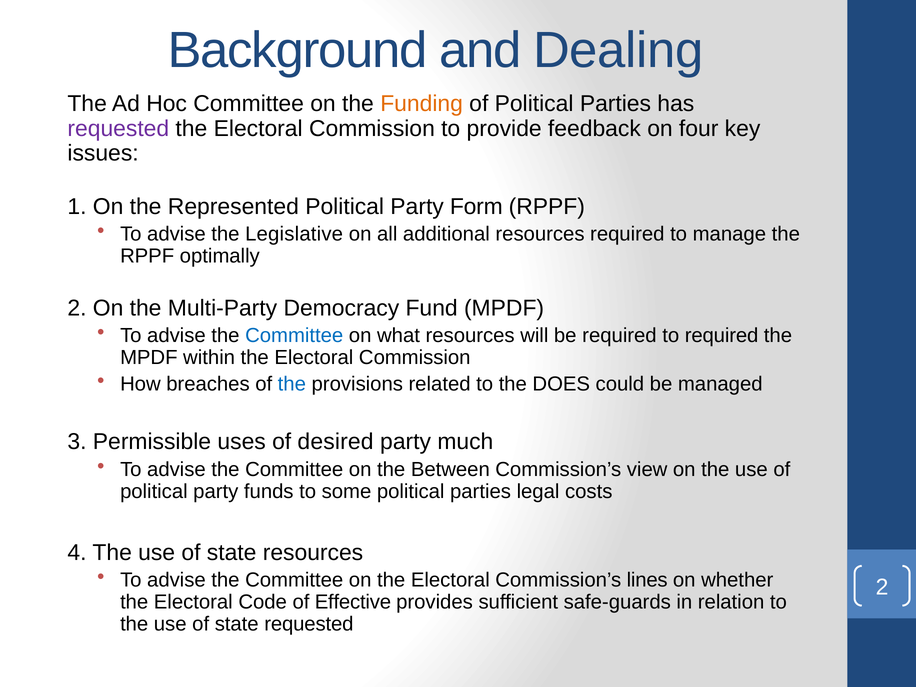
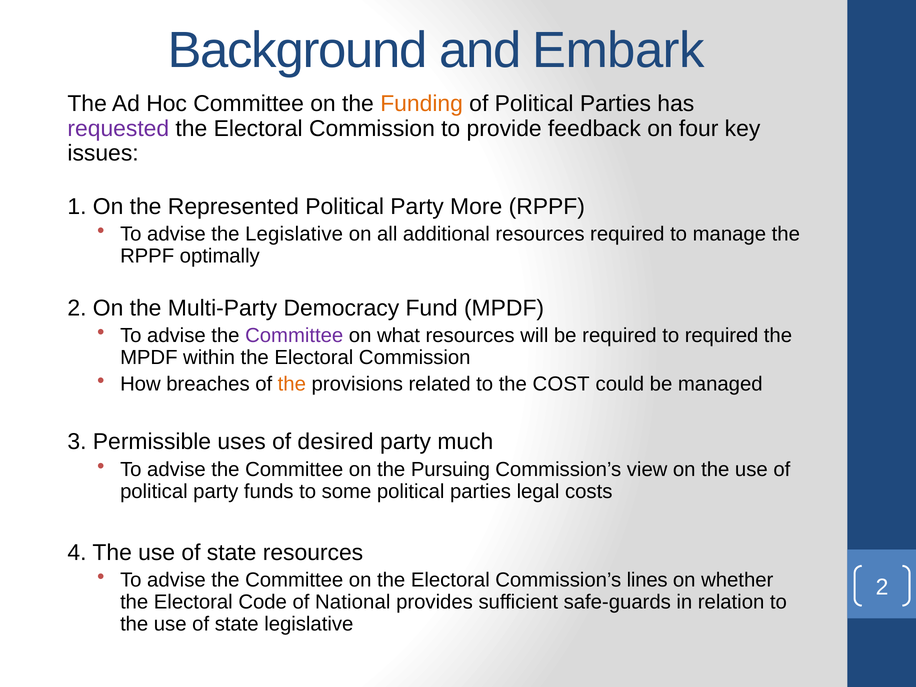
Dealing: Dealing -> Embark (619, 51)
Form: Form -> More (476, 206)
Committee colour: blue -> purple (294, 336)
the colour: blue -> orange (292, 384)
DOES: DOES -> COST (561, 384)
Between: Between -> Pursuing (450, 469)
Effective: Effective -> National (353, 602)
state requested: requested -> legislative (309, 624)
